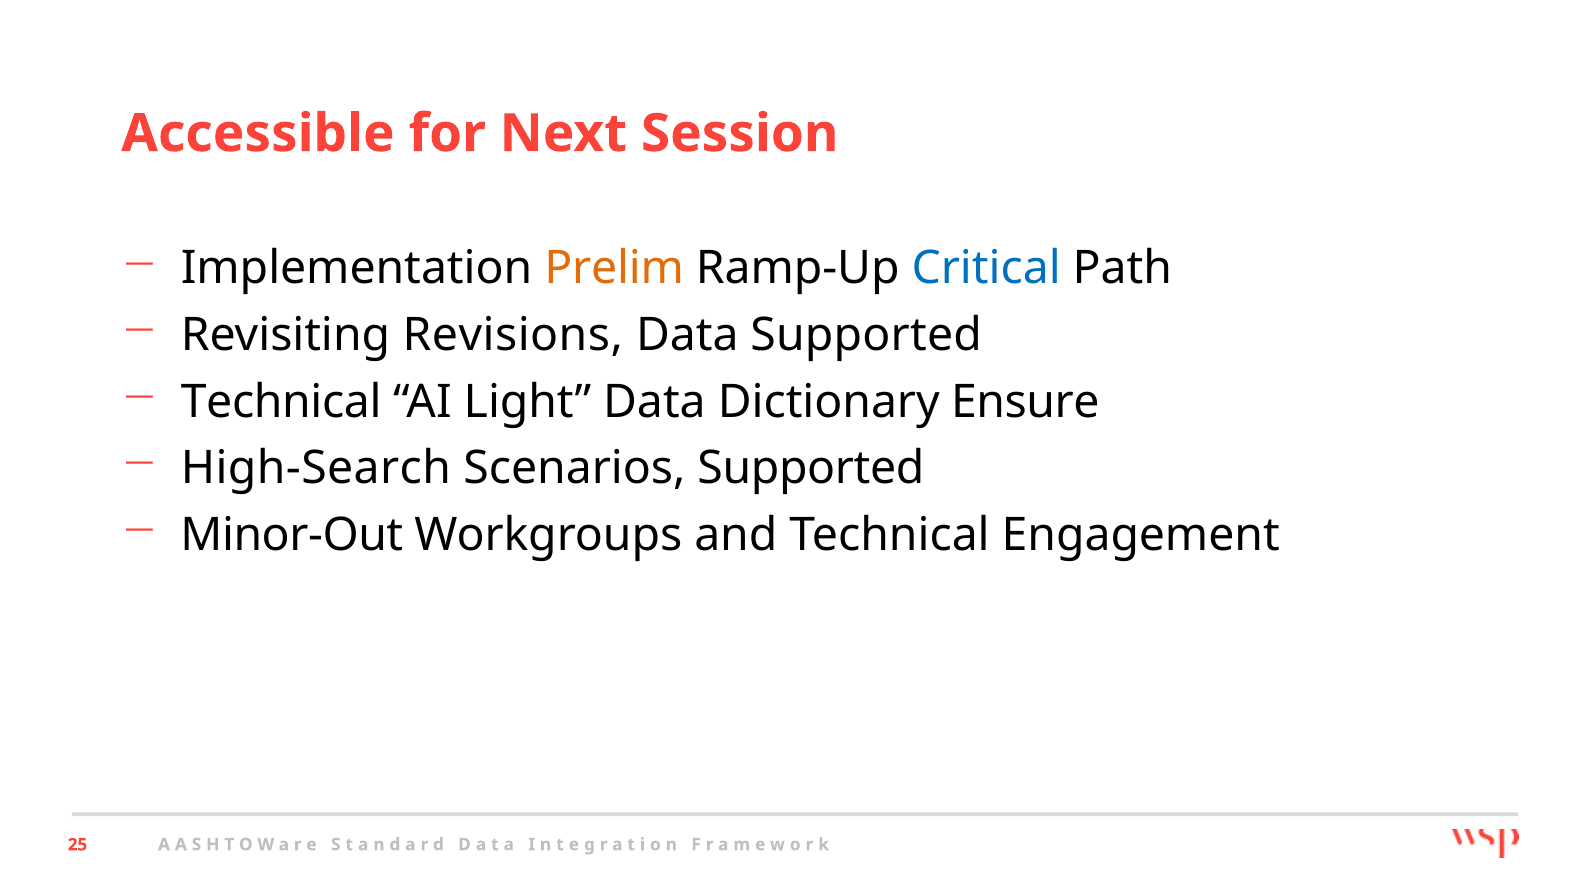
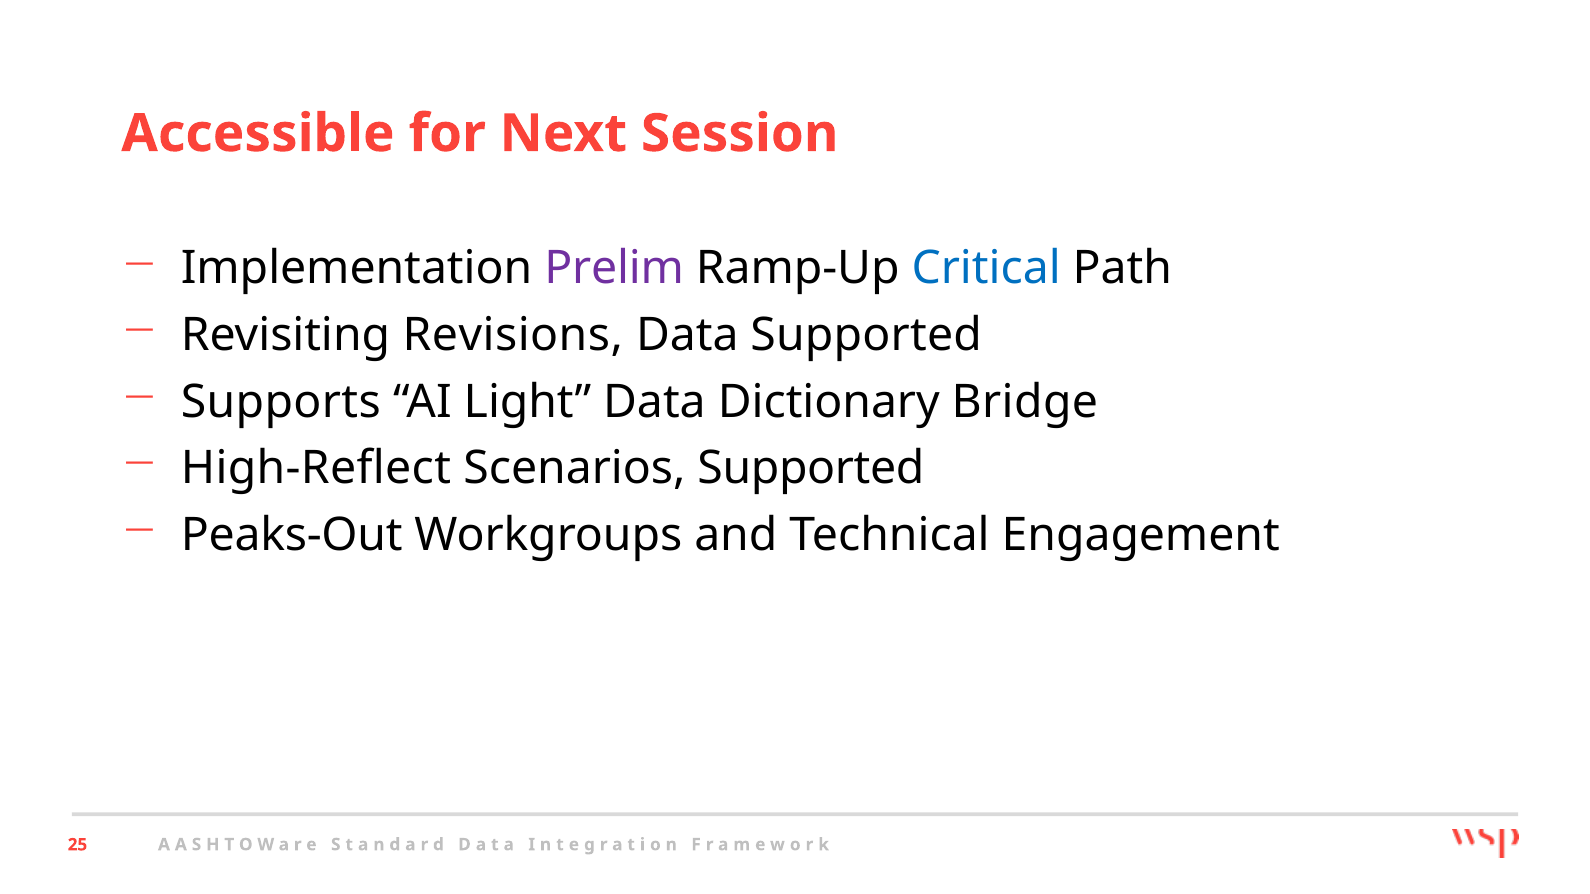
Prelim colour: orange -> purple (614, 269)
Technical: Technical -> Supports (281, 402)
Ensure: Ensure -> Bridge (1025, 402)
High-Search: High-Search -> High-Reflect (316, 468)
Minor-Out: Minor-Out -> Peaks-Out (292, 535)
